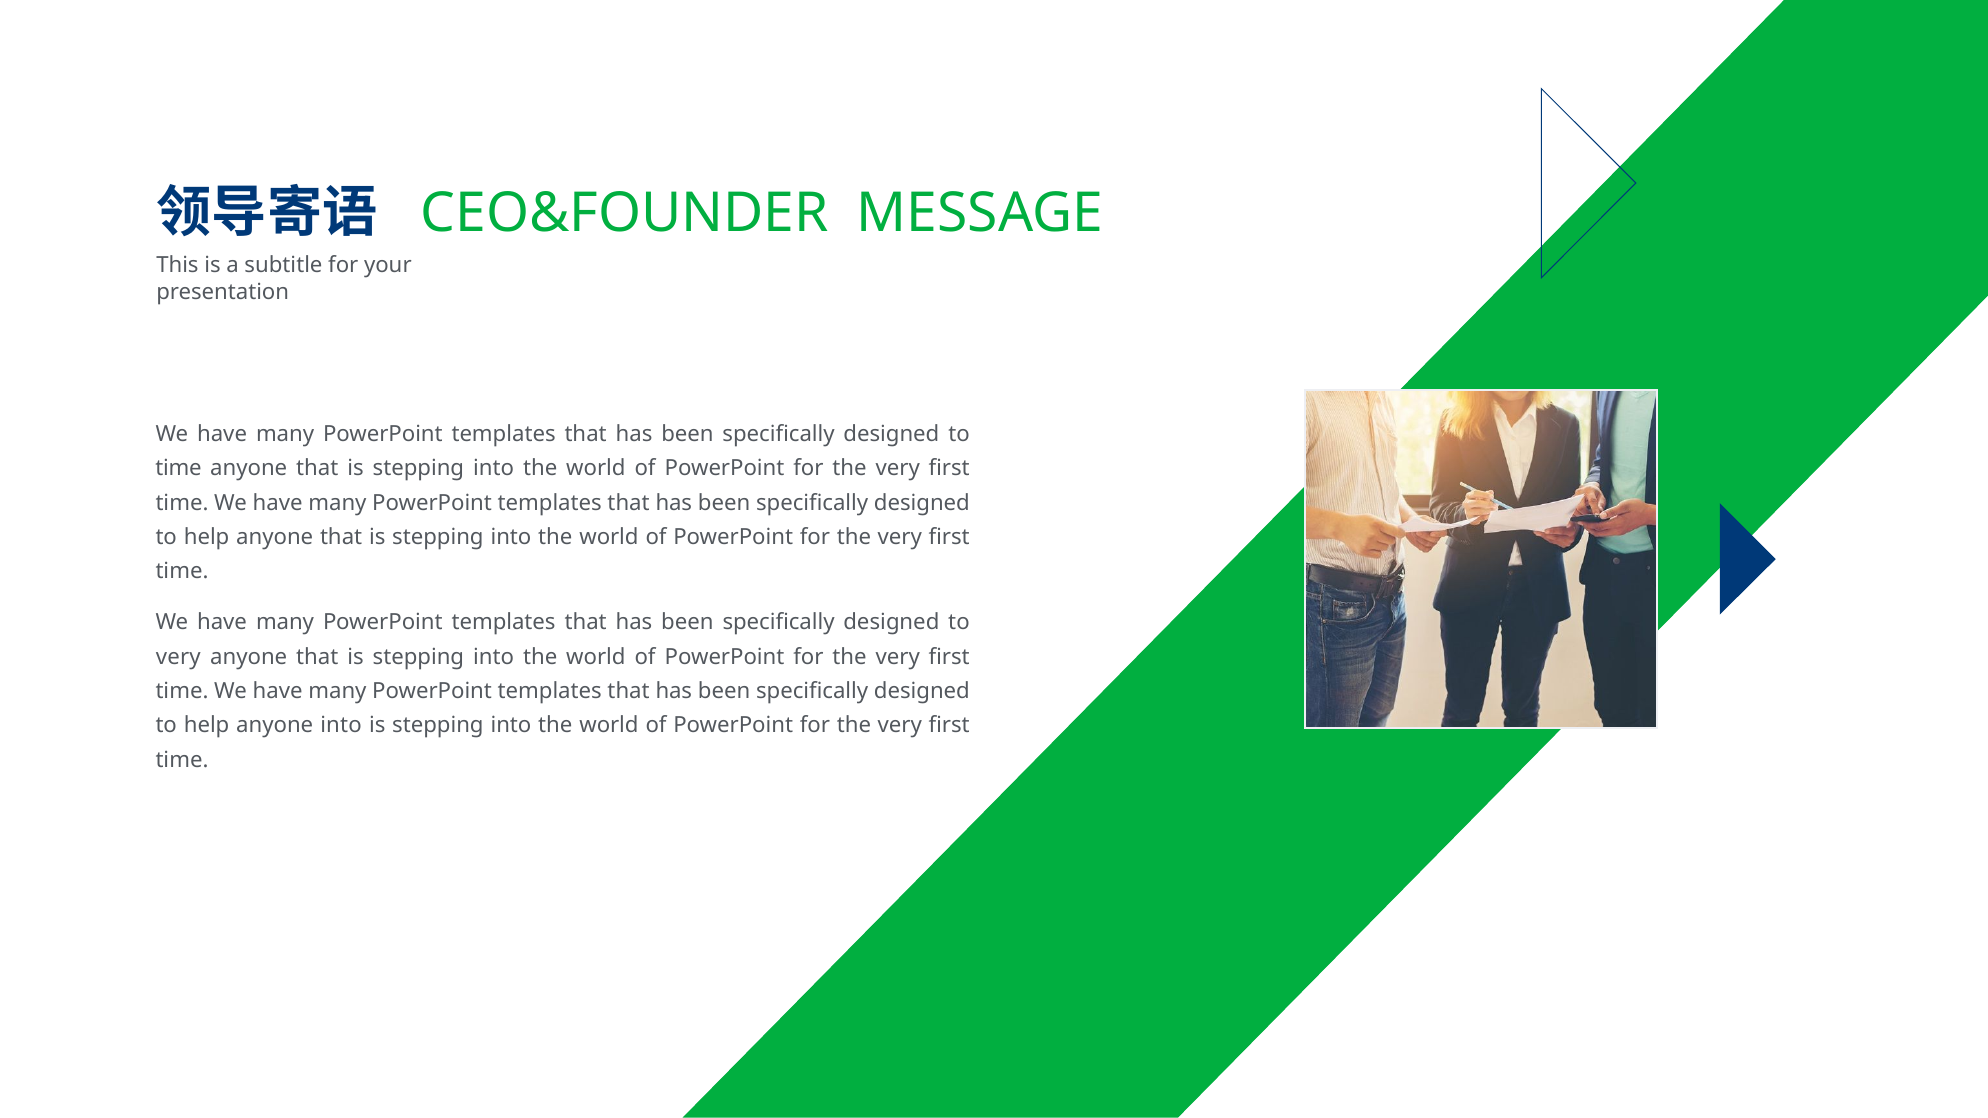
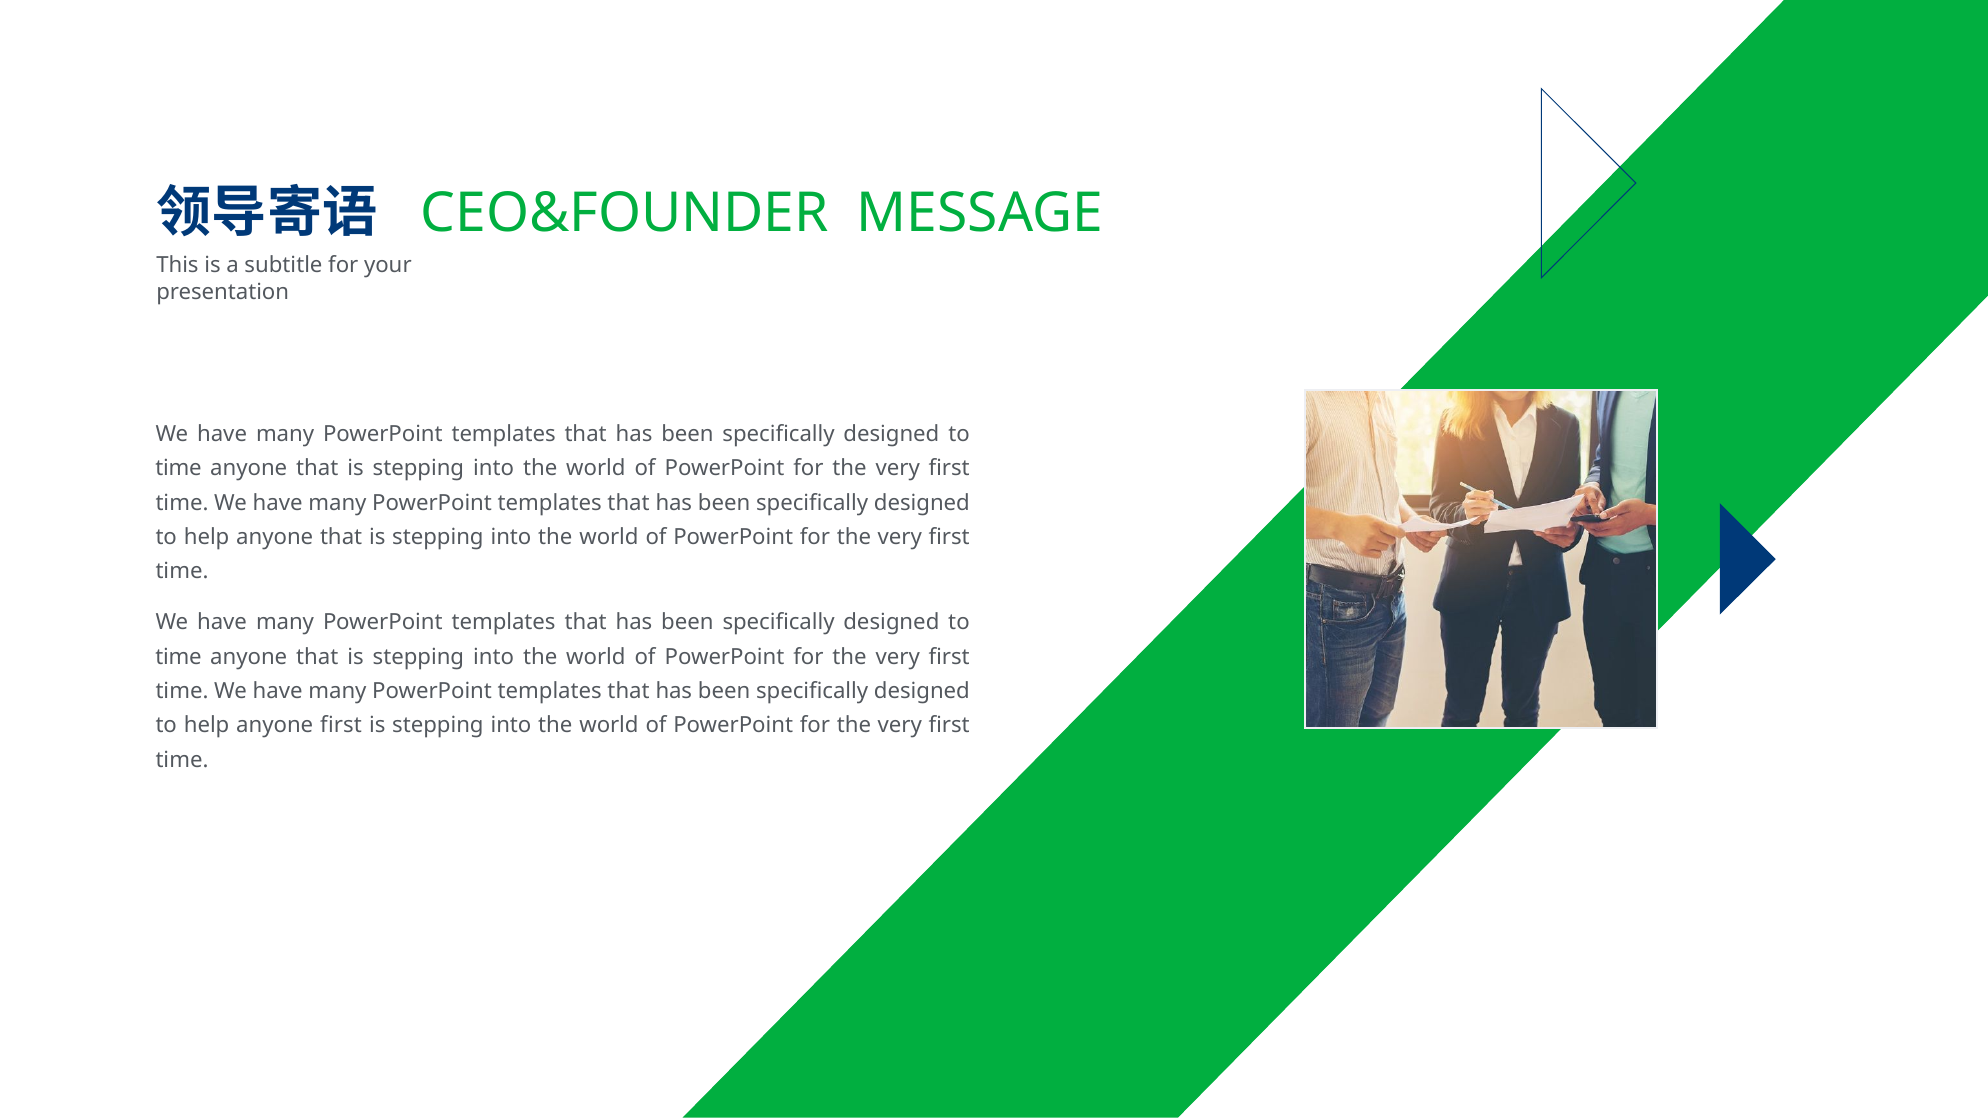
very: very -> time (179, 657)
anyone into: into -> first (341, 726)
